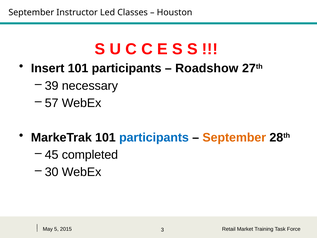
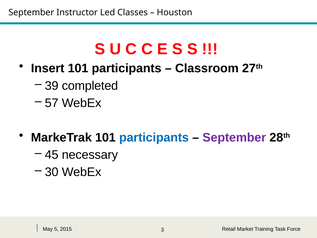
Roadshow: Roadshow -> Classroom (207, 68)
necessary: necessary -> completed (90, 86)
September colour: orange -> purple (234, 137)
completed: completed -> necessary (90, 155)
